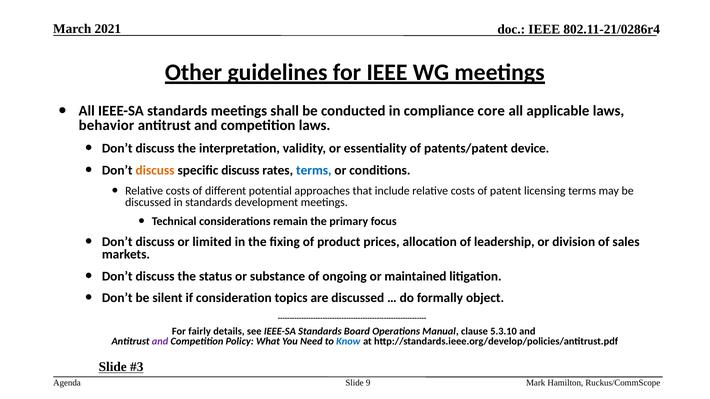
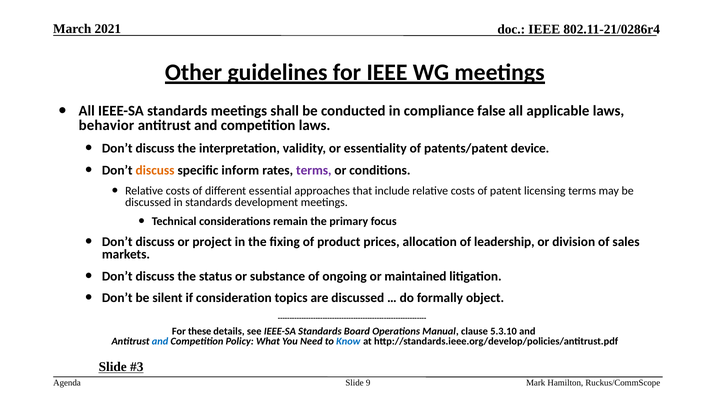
core: core -> false (491, 111)
specific discuss: discuss -> inform (240, 170)
terms colour: blue -> purple (314, 170)
potential: potential -> essential (270, 191)
limited: limited -> project (212, 242)
fairly: fairly -> these (200, 332)
and colour: purple -> blue (160, 341)
